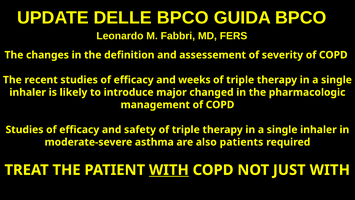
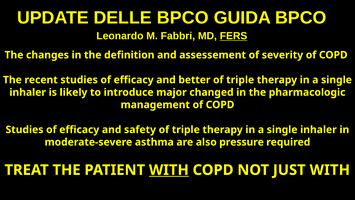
FERS underline: none -> present (234, 36)
weeks: weeks -> better (194, 80)
patients: patients -> pressure (242, 142)
